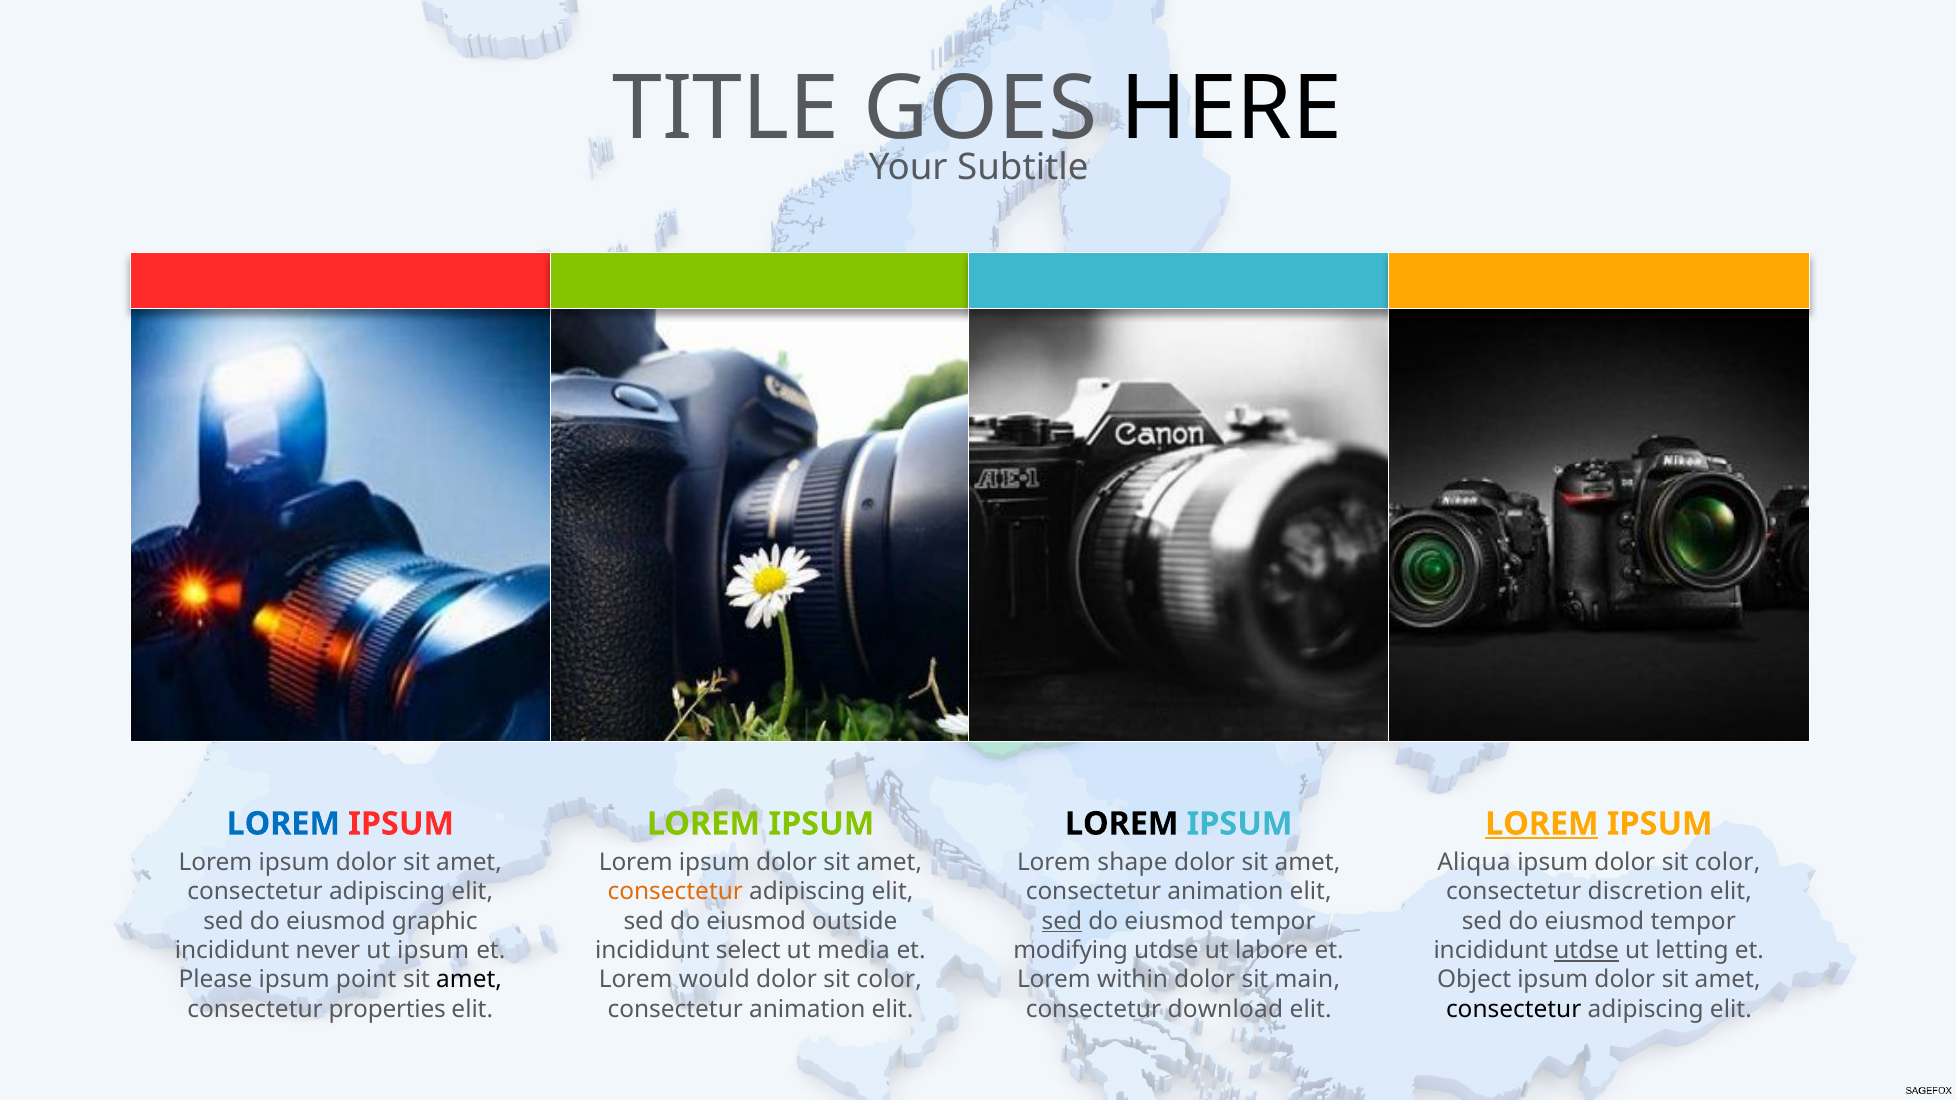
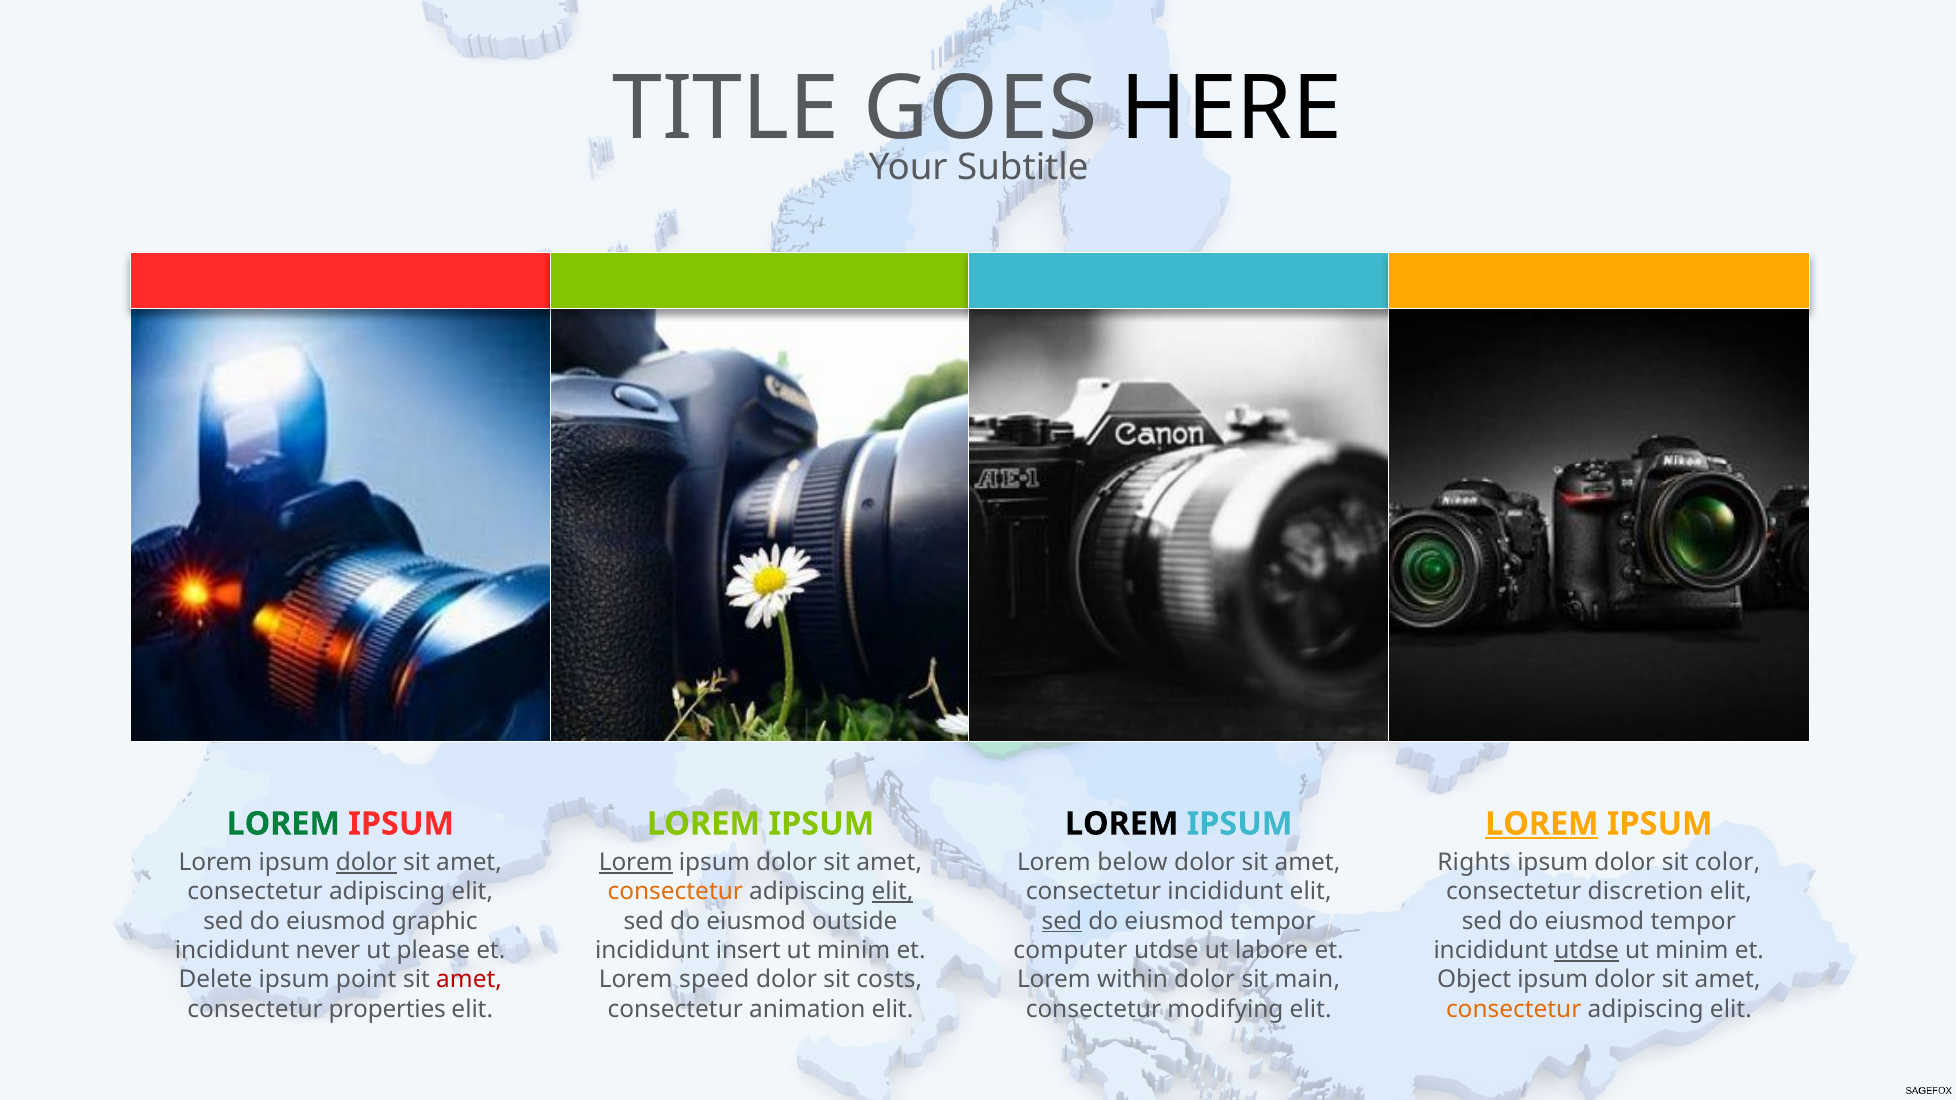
LOREM colour: blue -> green (283, 824)
dolor underline: none -> present (366, 863)
Lorem underline: none -> present (636, 863)
shape: shape -> below (1132, 863)
Aliqua: Aliqua -> Rights (1474, 863)
elit underline: none -> present (892, 892)
animation: animation -> incididunt (1225, 892)
ut ipsum: ipsum -> please (433, 951)
select: select -> insert (748, 951)
media: media -> minim (854, 951)
modifying: modifying -> computer (1070, 951)
letting: letting -> minim (1692, 951)
Please: Please -> Delete (216, 980)
amet colour: black -> red (469, 980)
would: would -> speed (714, 980)
color: color -> costs (889, 980)
download: download -> modifying (1225, 1009)
consectetur colour: black -> orange (1514, 1009)
